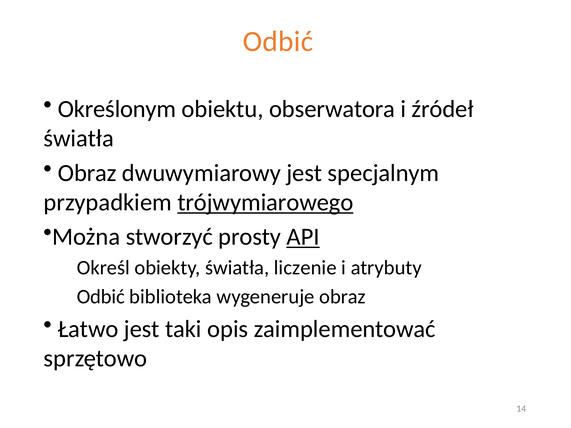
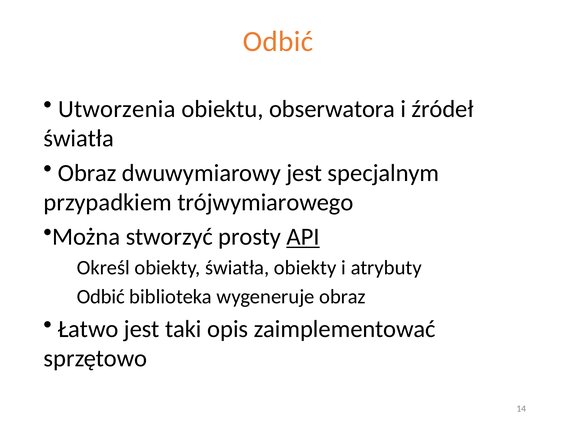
Określonym: Określonym -> Utworzenia (117, 109)
trójwymiarowego underline: present -> none (265, 203)
światła liczenie: liczenie -> obiekty (305, 268)
